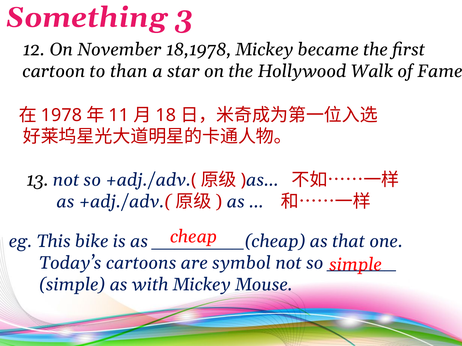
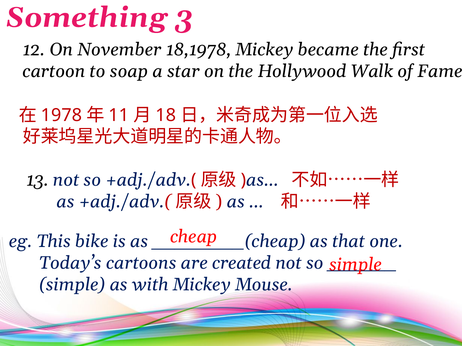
than: than -> soap (129, 71)
symbol: symbol -> created (242, 263)
